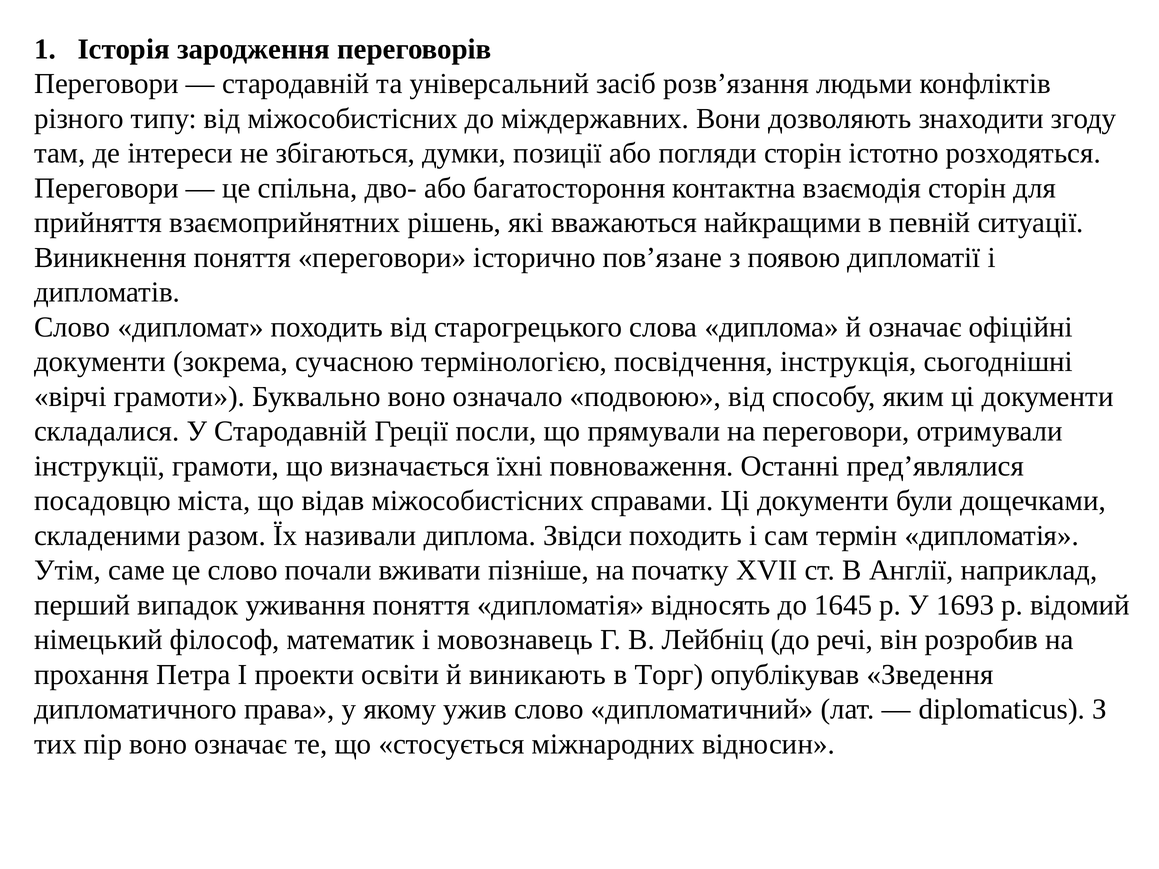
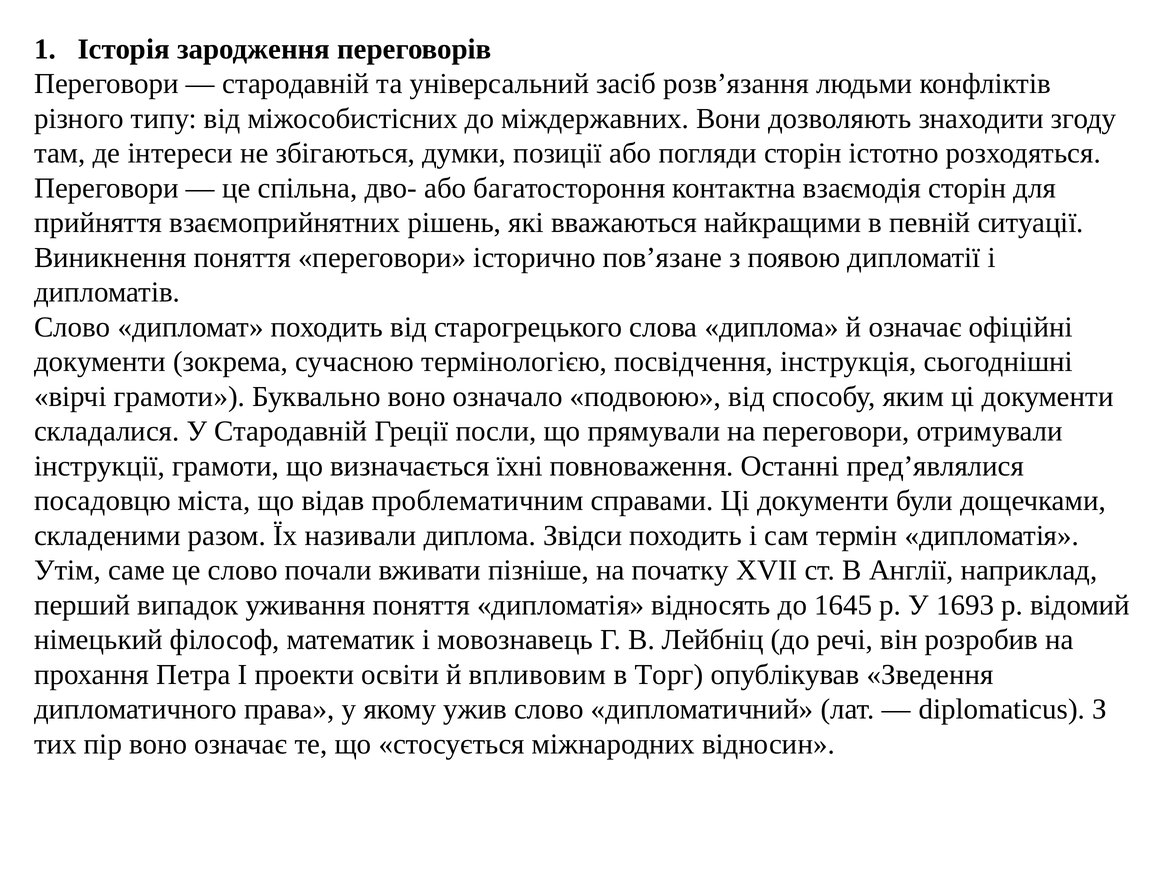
відав міжособистісних: міжособистісних -> проблематичним (478, 501)
виникають: виникають -> впливовим (538, 675)
